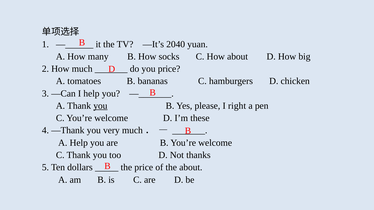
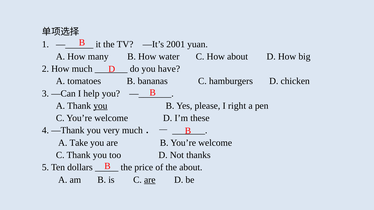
2040: 2040 -> 2001 (176, 44)
socks: socks -> water (169, 57)
you price: price -> have (169, 69)
A Help: Help -> Take (79, 143)
are underline: none -> present (150, 180)
